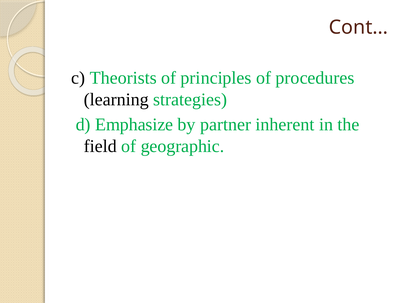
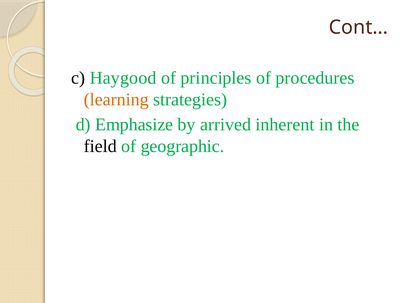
Theorists: Theorists -> Haygood (123, 78)
learning colour: black -> orange (116, 100)
partner: partner -> arrived (226, 125)
